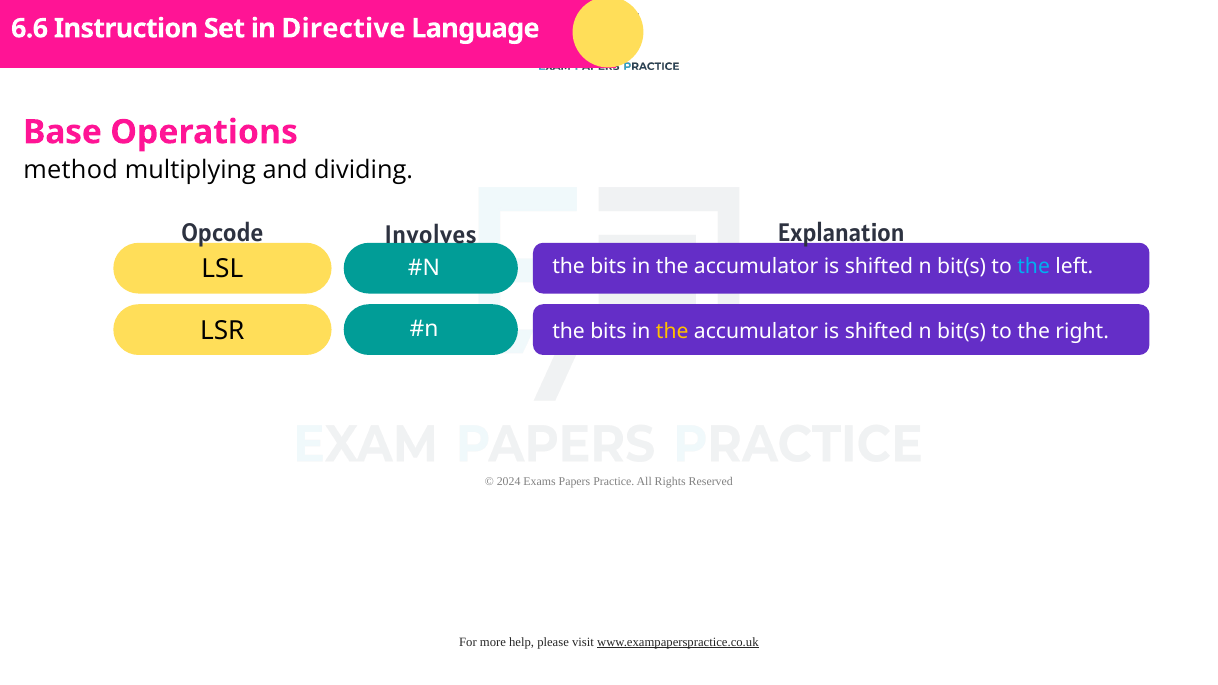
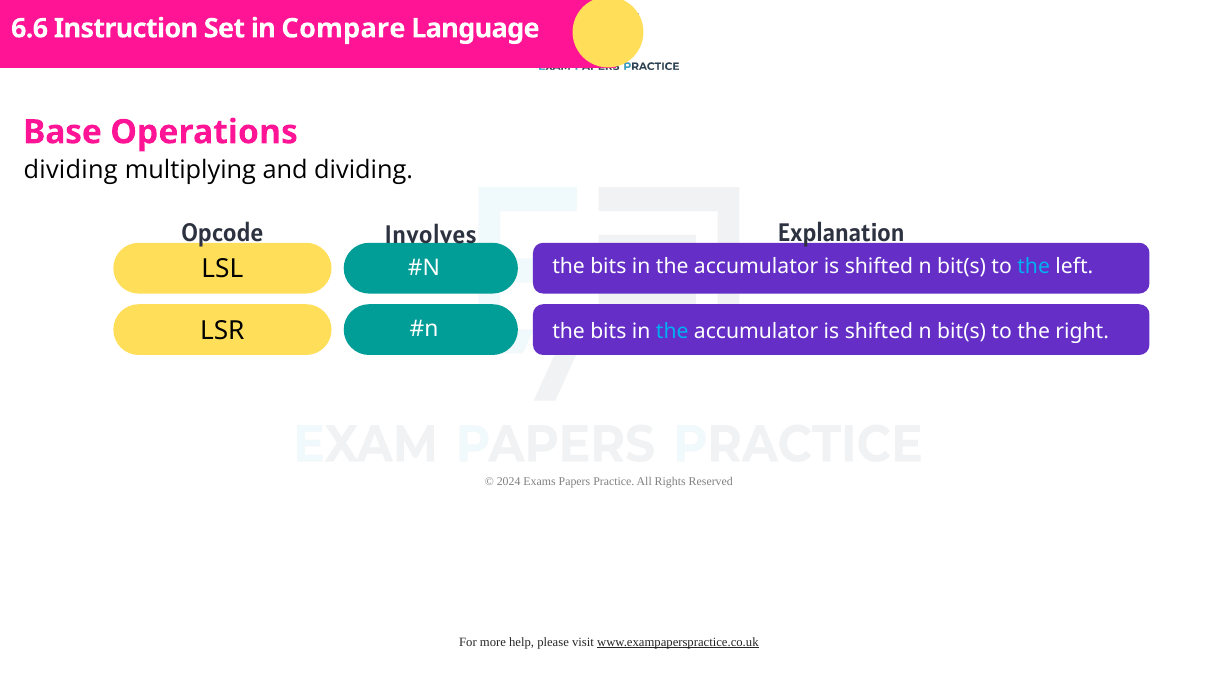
Directive: Directive -> Compare (343, 28)
method: method -> dividing (71, 170)
the colour: yellow -> light blue (672, 332)
